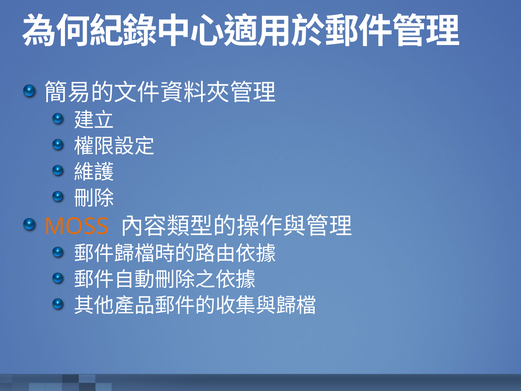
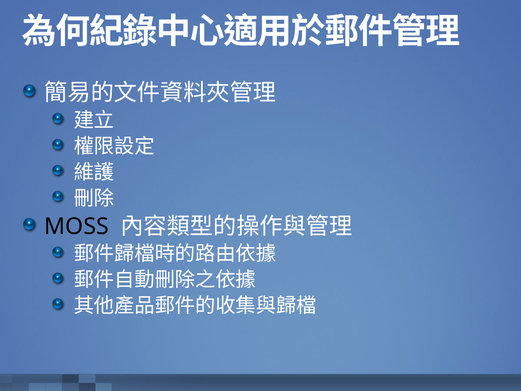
MOSS colour: orange -> black (77, 226)
